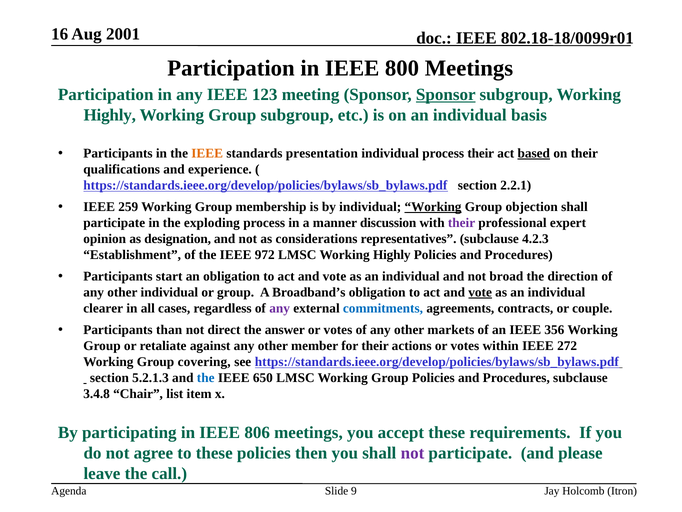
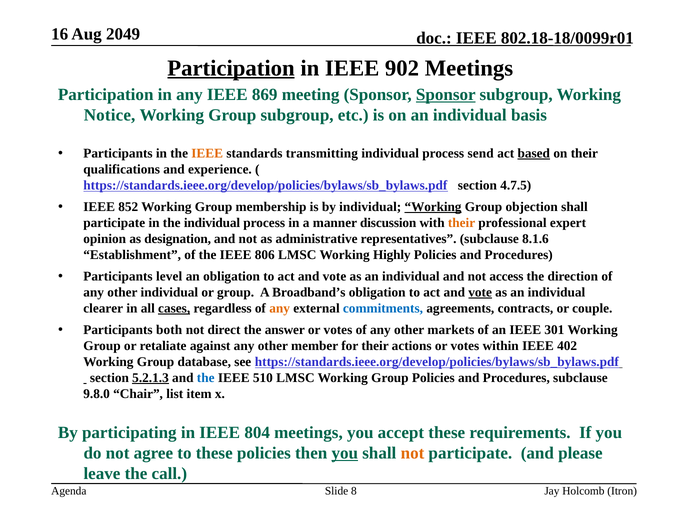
2001: 2001 -> 2049 (123, 34)
Participation underline: none -> present (231, 68)
800: 800 -> 902 (402, 68)
123: 123 -> 869 (265, 94)
Highly: Highly -> Notice (110, 115)
presentation: presentation -> transmitting (322, 153)
process their: their -> send (481, 153)
2.2.1: 2.2.1 -> 4.7.5 (516, 185)
259: 259 -> 852 (128, 207)
the exploding: exploding -> individual (212, 223)
their colour: purple -> orange (462, 223)
considerations: considerations -> administrative (317, 239)
4.2.3: 4.2.3 -> 8.1.6 (535, 239)
972: 972 -> 806 (265, 254)
start: start -> level (169, 276)
broad: broad -> access (506, 276)
cases underline: none -> present (174, 308)
any colour: purple -> orange (280, 308)
than: than -> both (169, 330)
356: 356 -> 301 (554, 330)
272: 272 -> 402 (567, 345)
covering: covering -> database (204, 361)
5.2.1.3 underline: none -> present (151, 377)
650: 650 -> 510 (263, 377)
3.4.8: 3.4.8 -> 9.8.0 (97, 393)
806: 806 -> 804 (257, 432)
you underline: none -> present (345, 453)
not colour: purple -> orange (412, 453)
9: 9 -> 8 (354, 491)
